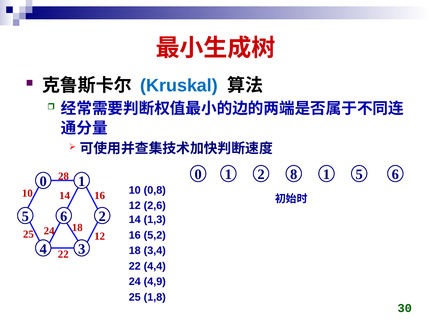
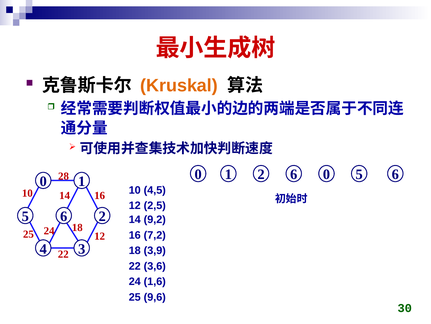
Kruskal colour: blue -> orange (179, 85)
1 8: 8 -> 6 (294, 174)
0 1: 1 -> 0 (326, 174)
0,8: 0,8 -> 4,5 (155, 190)
2,6: 2,6 -> 2,5 (155, 205)
1,3: 1,3 -> 9,2 (155, 219)
5,2: 5,2 -> 7,2 (155, 235)
3,4: 3,4 -> 3,9 (155, 250)
4,4: 4,4 -> 3,6 (155, 266)
4,9: 4,9 -> 1,6 (155, 281)
1,8: 1,8 -> 9,6 (155, 297)
